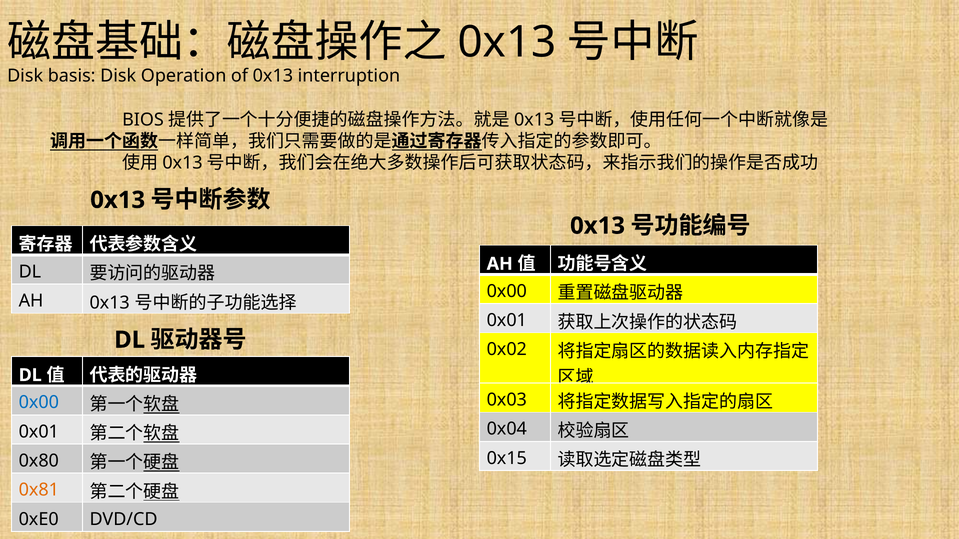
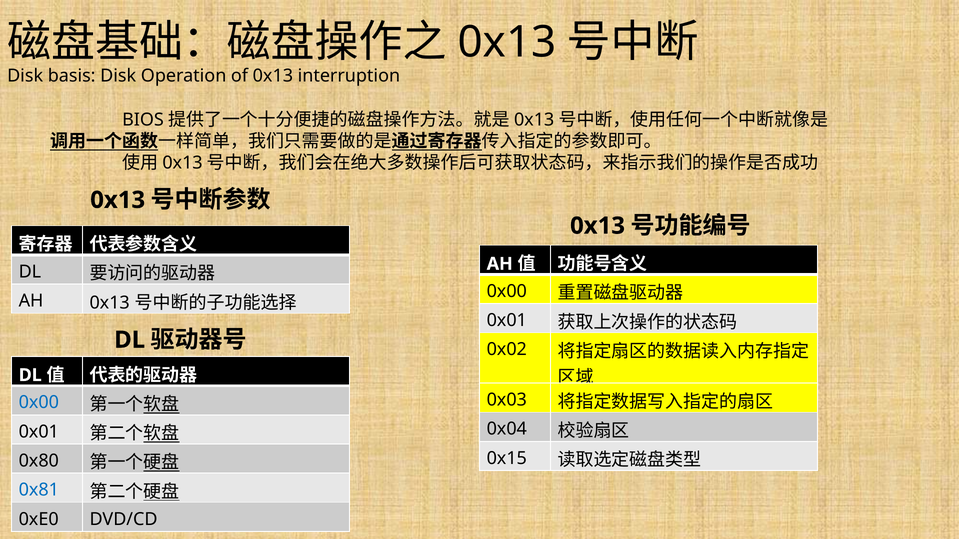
0x81 colour: orange -> blue (39, 490)
